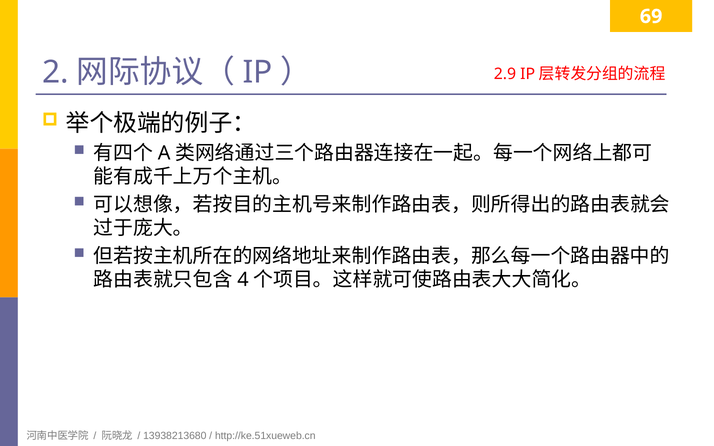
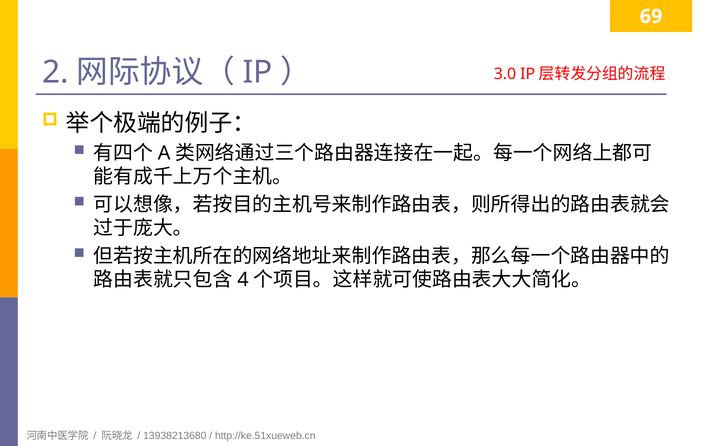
2.9: 2.9 -> 3.0 (505, 74)
